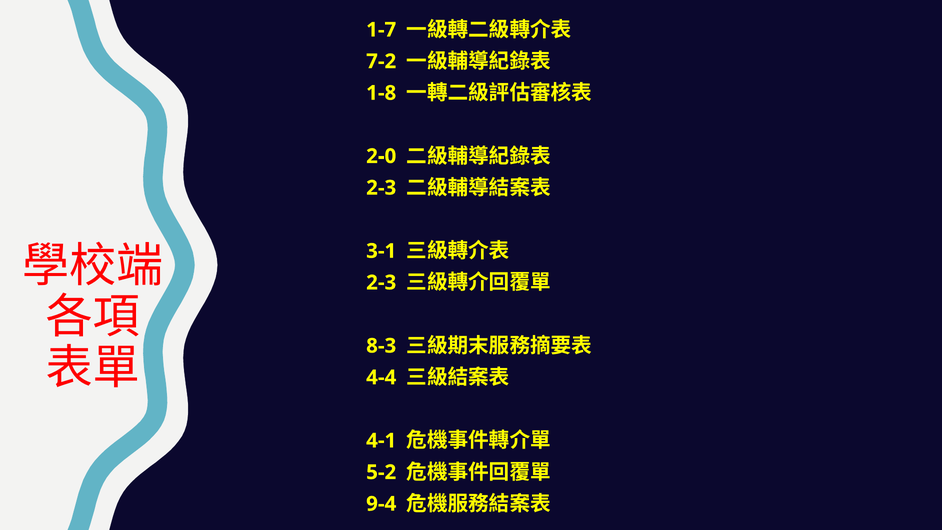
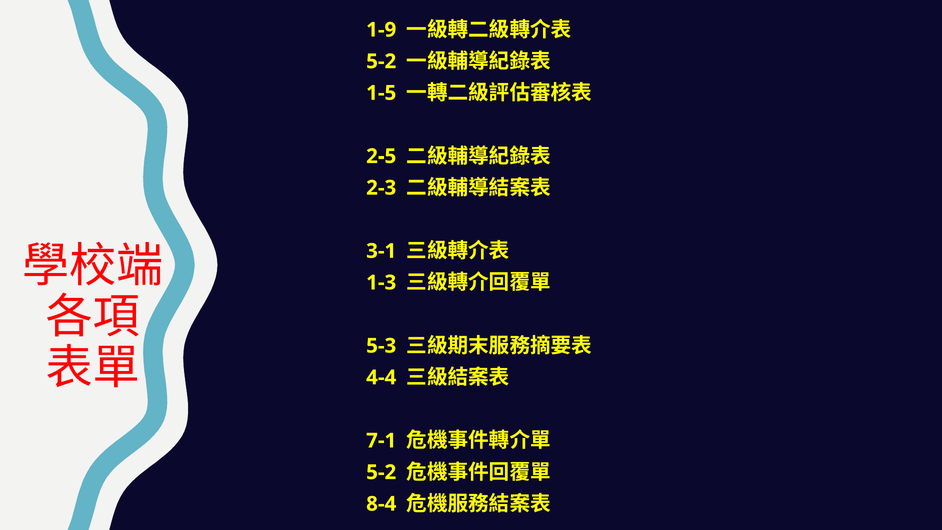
1-7: 1-7 -> 1-9 (381, 30)
7-2: 7-2 -> 5-2 (381, 61)
1-8: 1-8 -> 1-5 (381, 93)
2-0: 2-0 -> 2-5 (381, 156)
2-3: 2-3 -> 1-3 (381, 283)
8-3: 8-3 -> 5-3 (381, 346)
4-1: 4-1 -> 7-1 (381, 441)
9-4: 9-4 -> 8-4 (381, 504)
